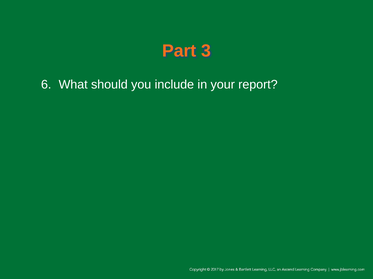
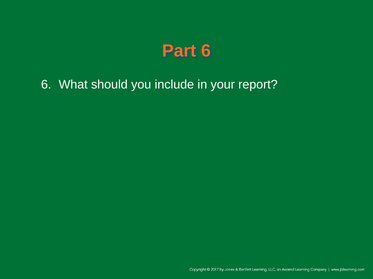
Part 3: 3 -> 6 (206, 51)
